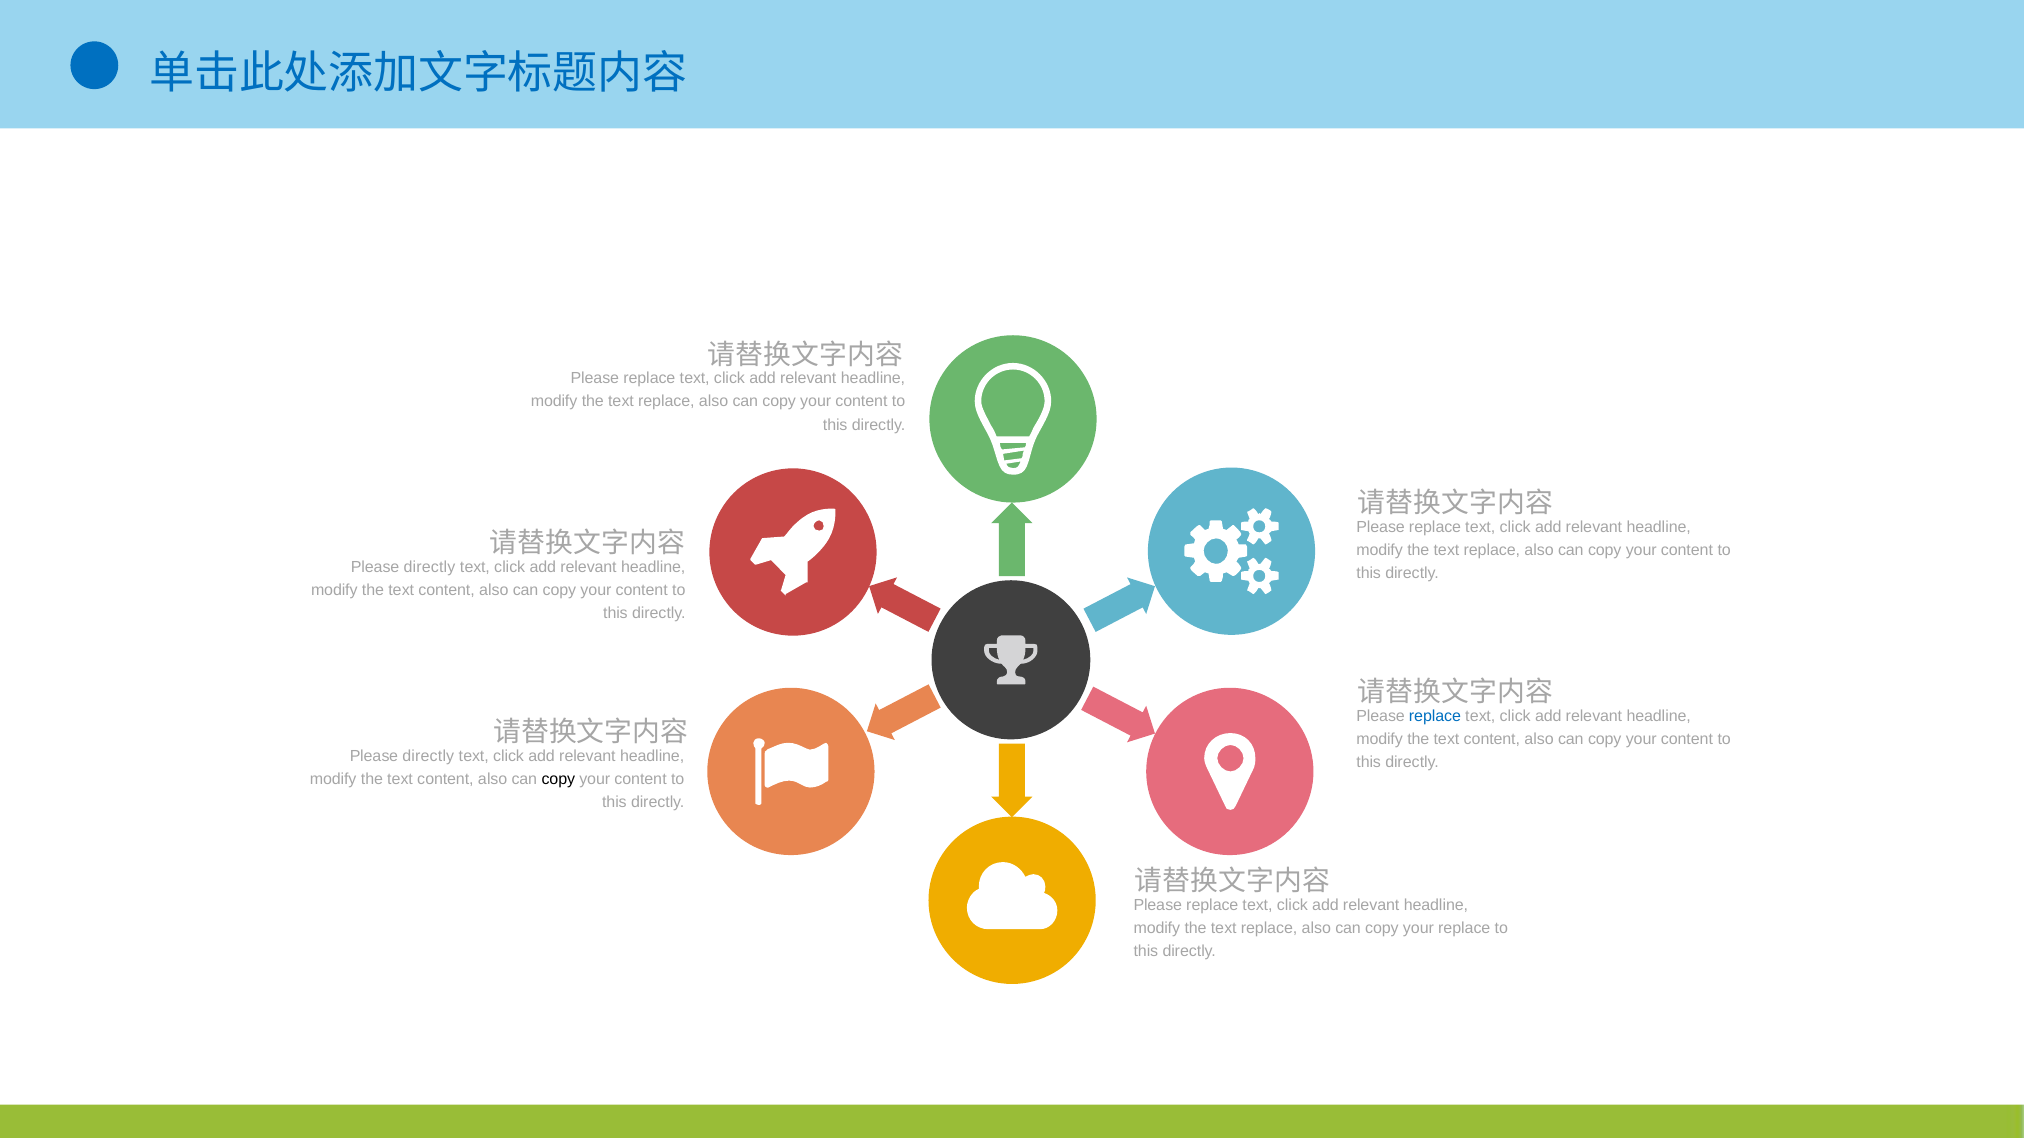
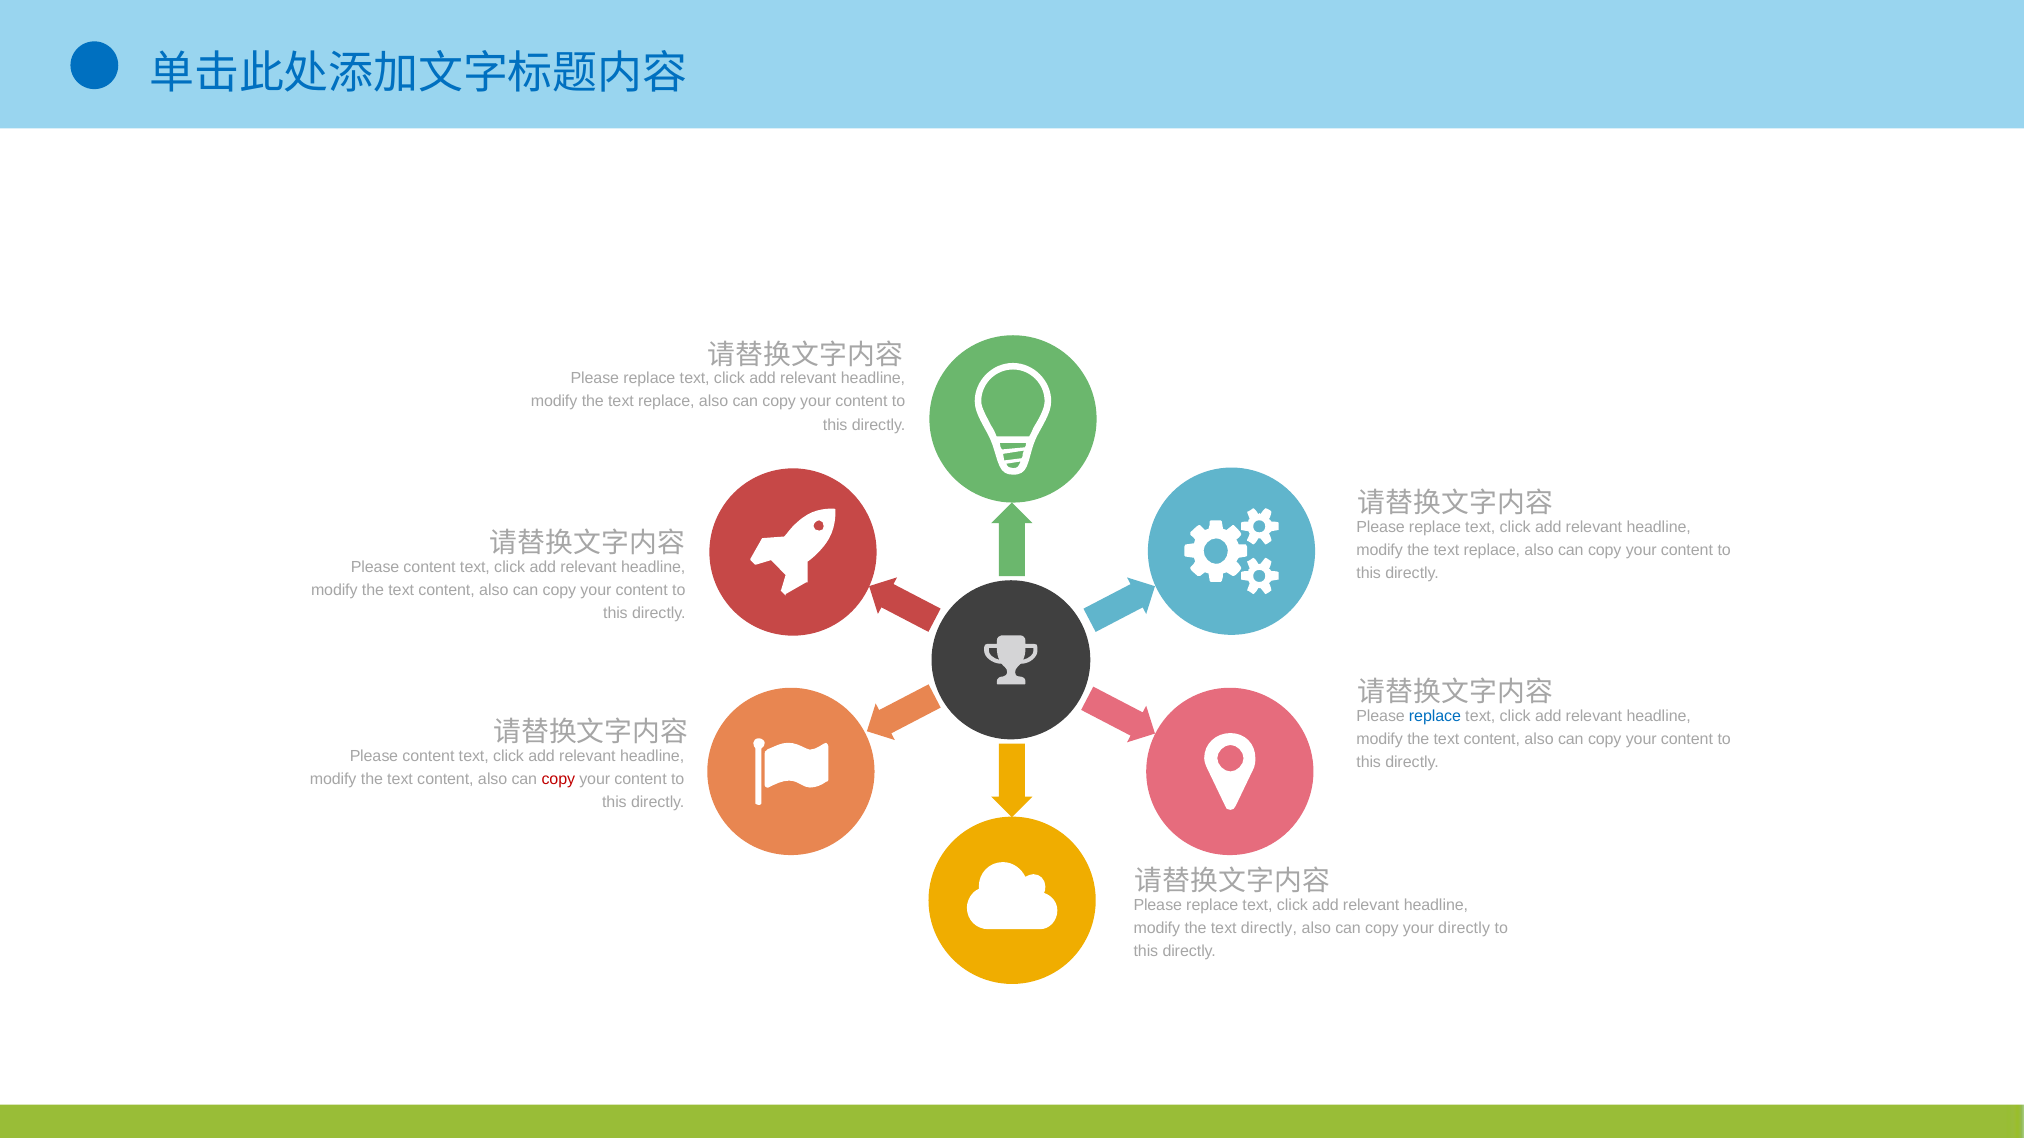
directly: directly -> content (430, 568)
directly: directly -> content (428, 757)
copy colour: black -> red (558, 780)
replace: replace -> directly (1269, 928)
your replace: replace -> directly (1464, 928)
